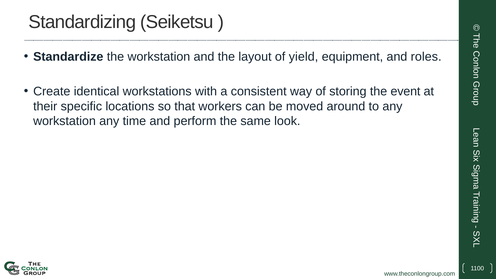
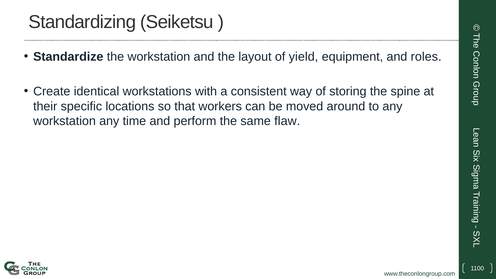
event: event -> spine (405, 91)
look: look -> flaw (287, 121)
